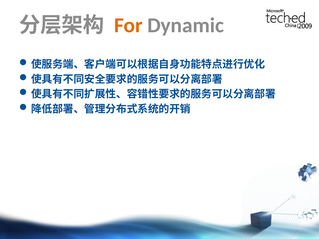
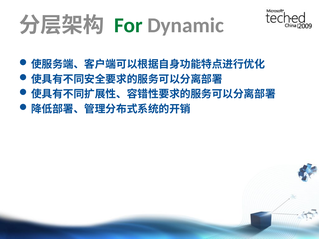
For colour: orange -> green (128, 25)
